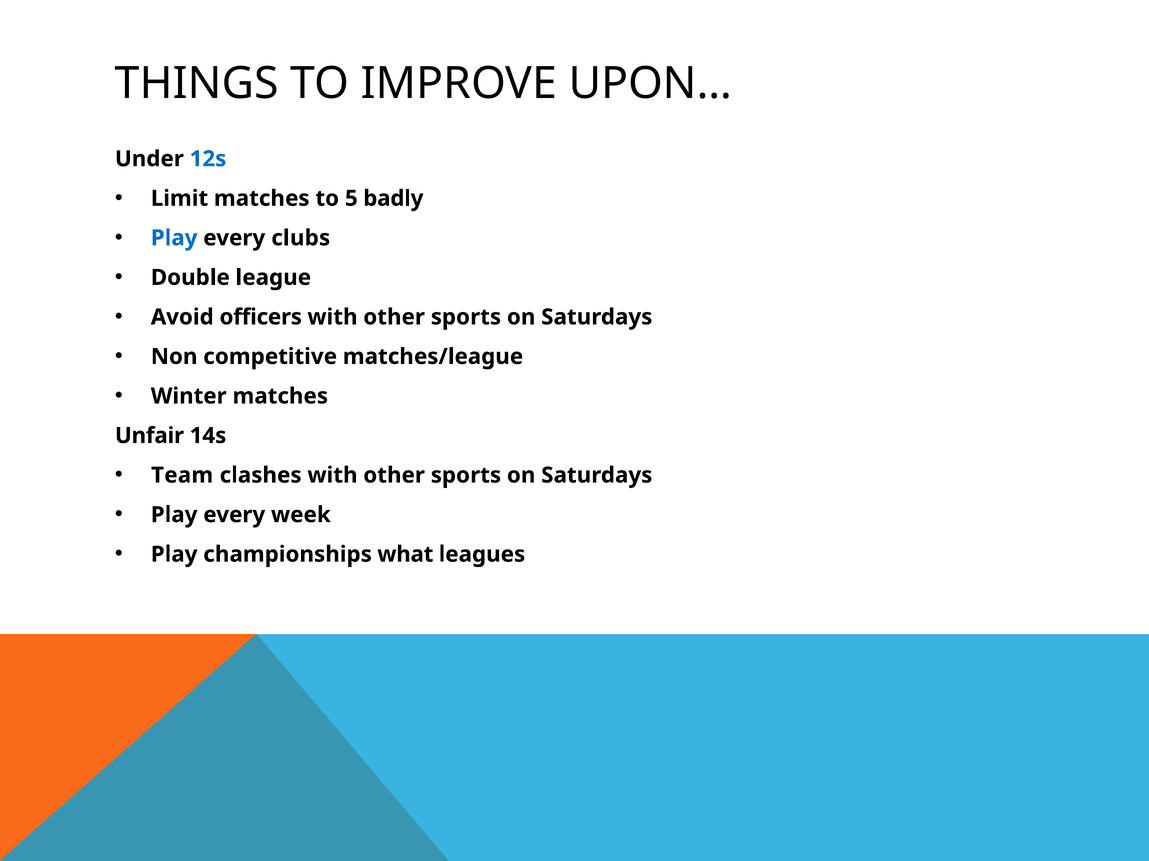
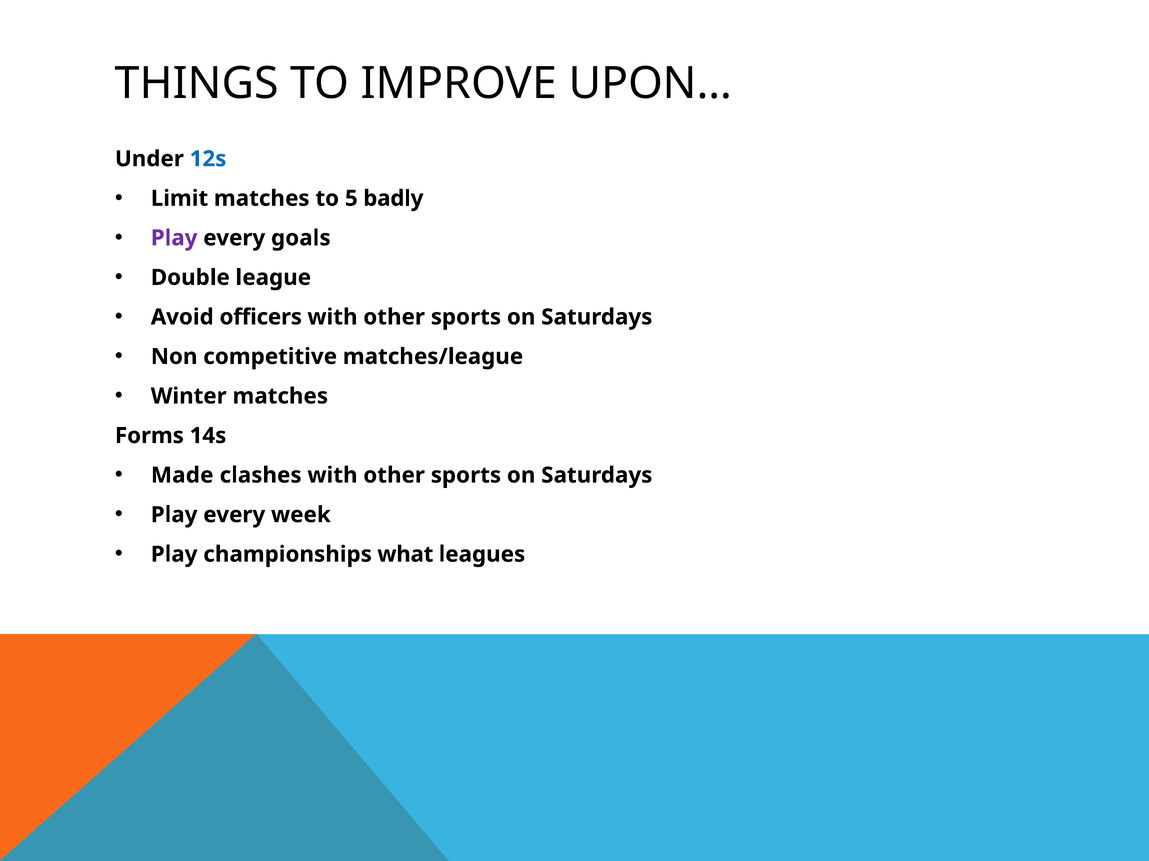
Play colour: blue -> purple (174, 238)
clubs: clubs -> goals (301, 238)
Unfair: Unfair -> Forms (149, 436)
Team: Team -> Made (182, 476)
